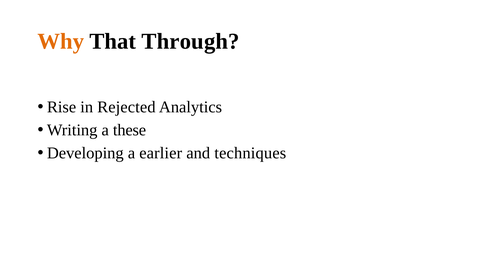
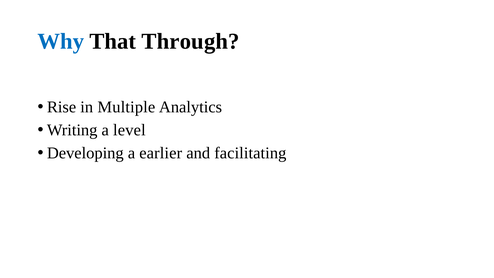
Why colour: orange -> blue (61, 41)
Rejected: Rejected -> Multiple (126, 107)
these: these -> level (129, 130)
techniques: techniques -> facilitating (250, 153)
